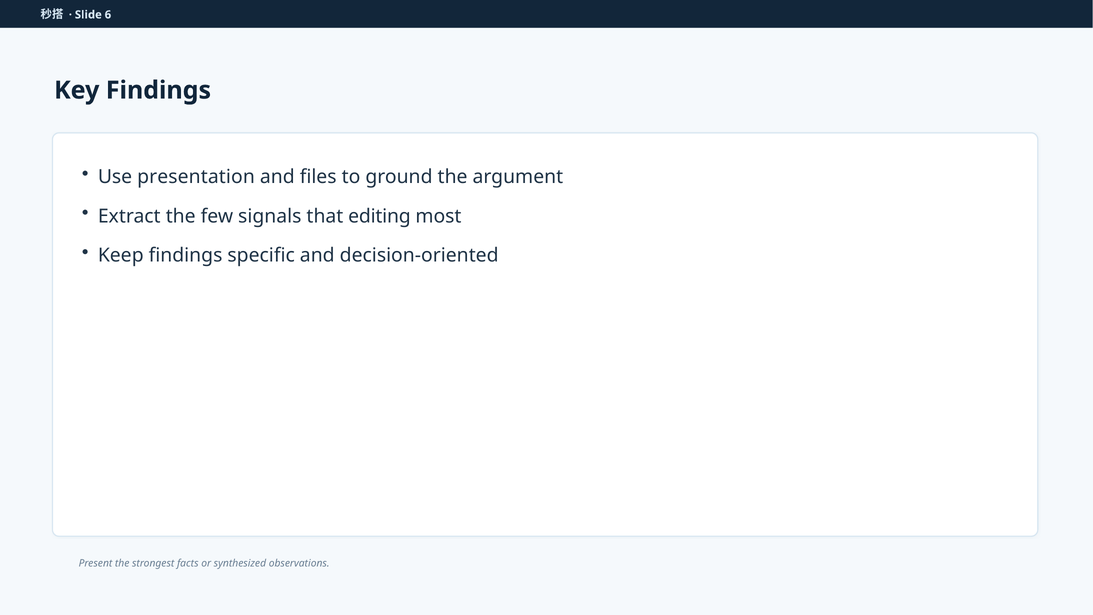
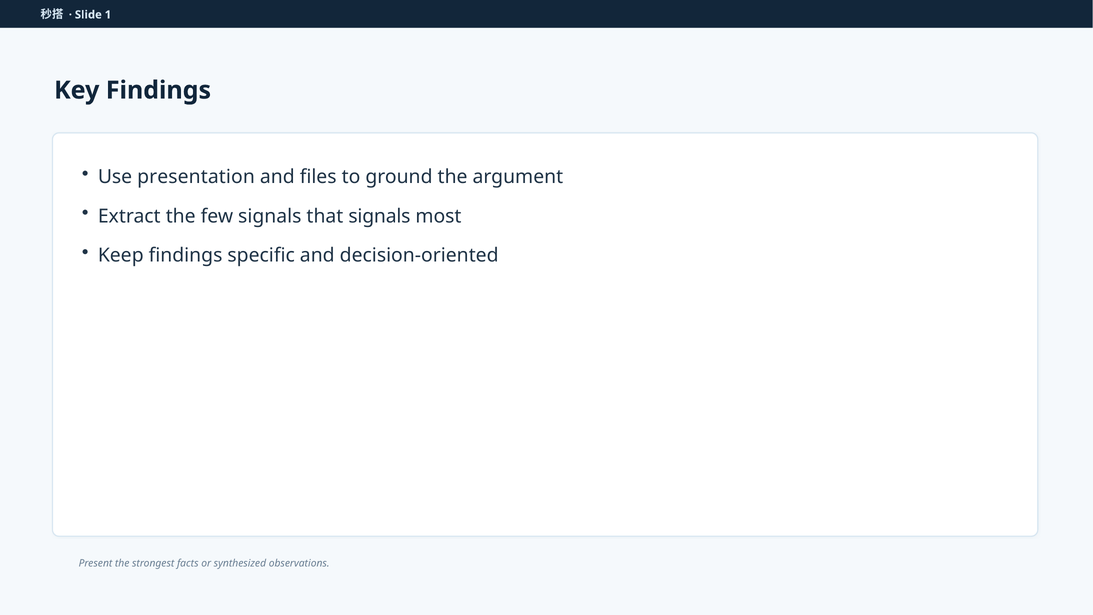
6: 6 -> 1 (108, 15)
that editing: editing -> signals (379, 216)
